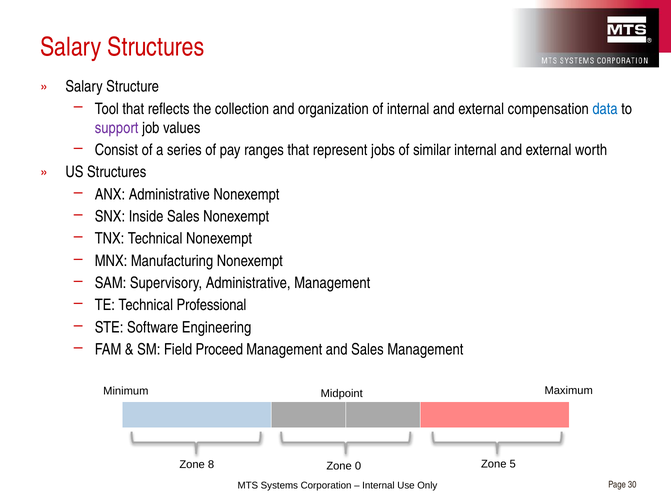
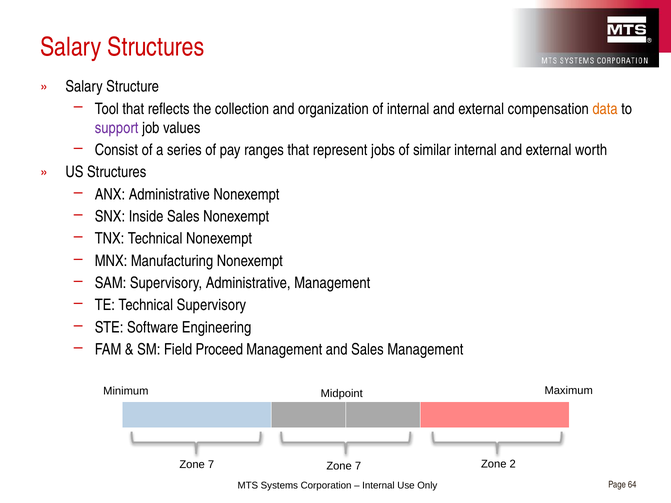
data colour: blue -> orange (605, 109)
Technical Professional: Professional -> Supervisory (211, 305)
8: 8 -> 7 (211, 465)
0: 0 -> 7 (358, 466)
5: 5 -> 2 (513, 465)
30: 30 -> 64 (632, 485)
